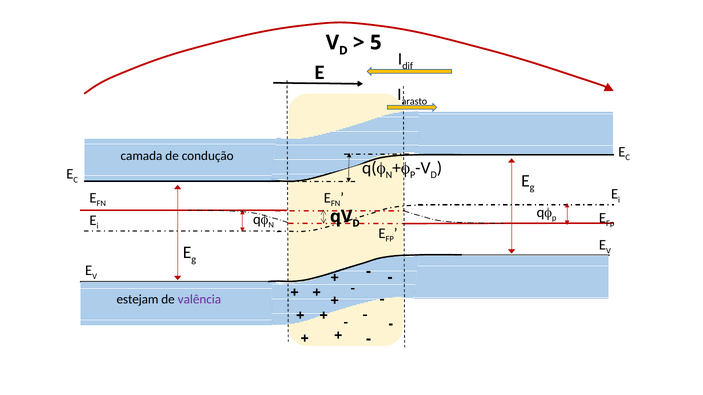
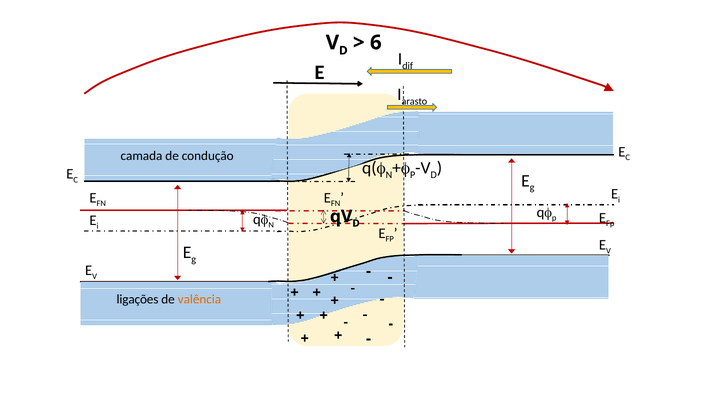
5: 5 -> 6 (376, 43)
estejam: estejam -> ligações (138, 300)
valência colour: purple -> orange (199, 300)
